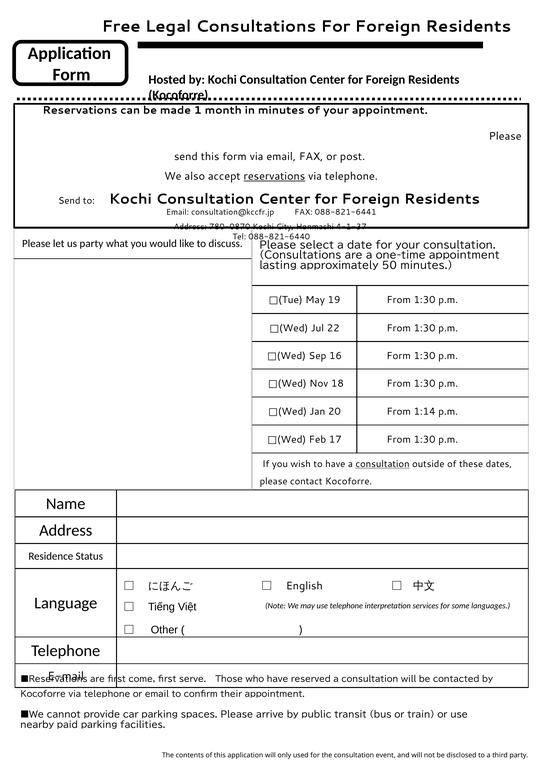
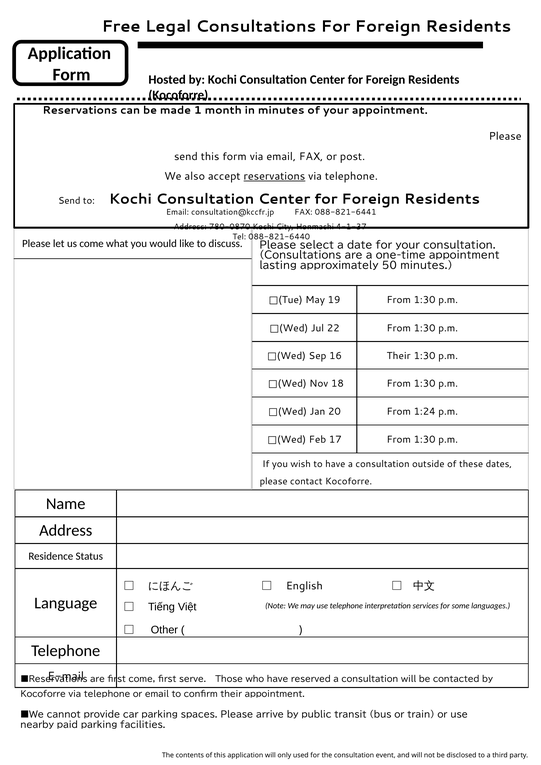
us party: party -> come (92, 244)
16 Form: Form -> Their (399, 356)
1:14: 1:14 -> 1:24 (425, 412)
consultation underline: present -> none (383, 464)
